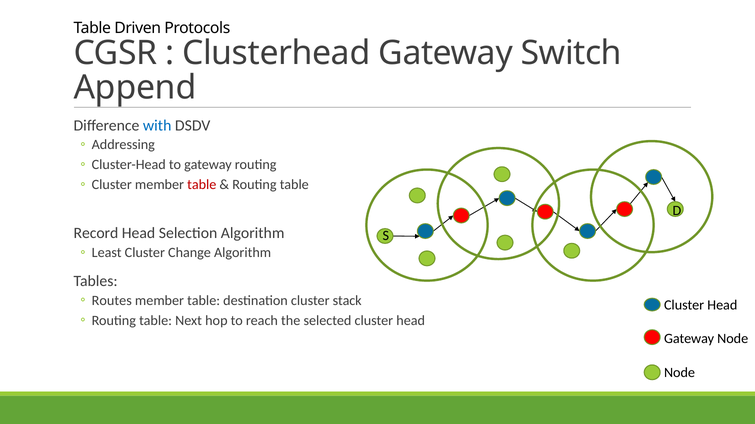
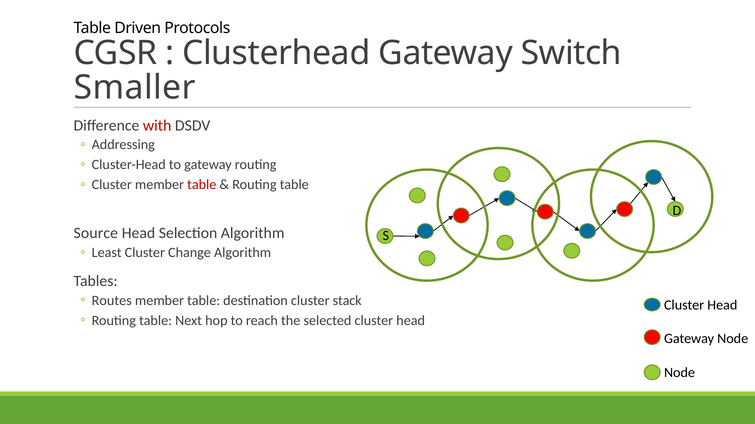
Append: Append -> Smaller (135, 88)
with colour: blue -> red (157, 126)
Record: Record -> Source (96, 234)
